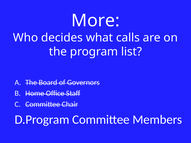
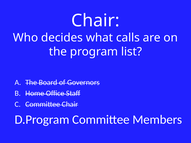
More: More -> Chair (95, 21)
